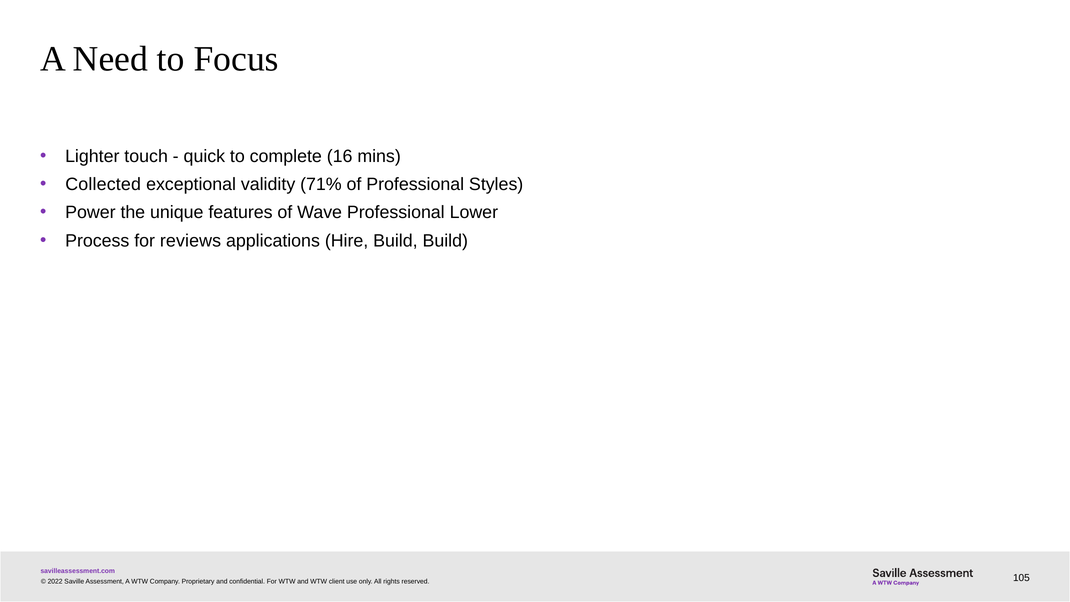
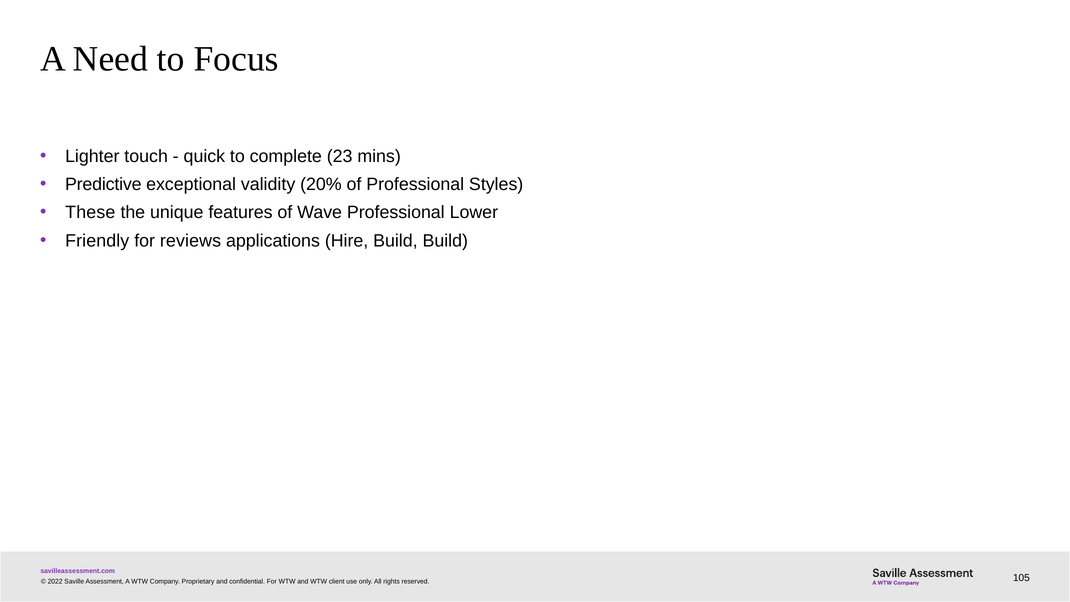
16: 16 -> 23 (340, 156)
Collected: Collected -> Predictive (103, 184)
71%: 71% -> 20% (321, 184)
Power: Power -> These (90, 213)
Process: Process -> Friendly (97, 241)
